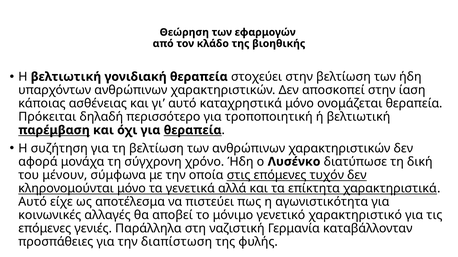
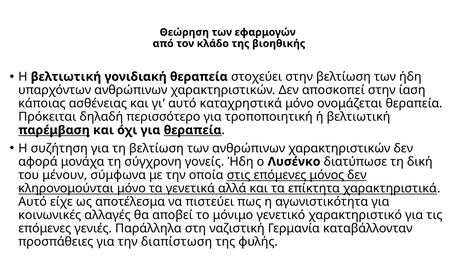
χρόνο: χρόνο -> γονείς (205, 162)
τυχόν: τυχόν -> μόνος (327, 175)
